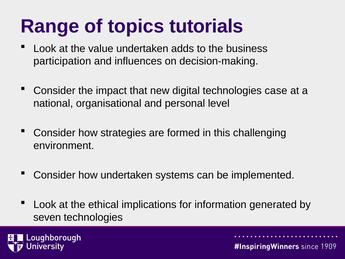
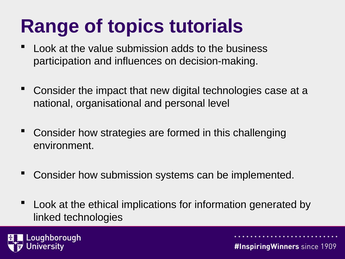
value undertaken: undertaken -> submission (142, 49)
how undertaken: undertaken -> submission (127, 175)
seven: seven -> linked (47, 217)
